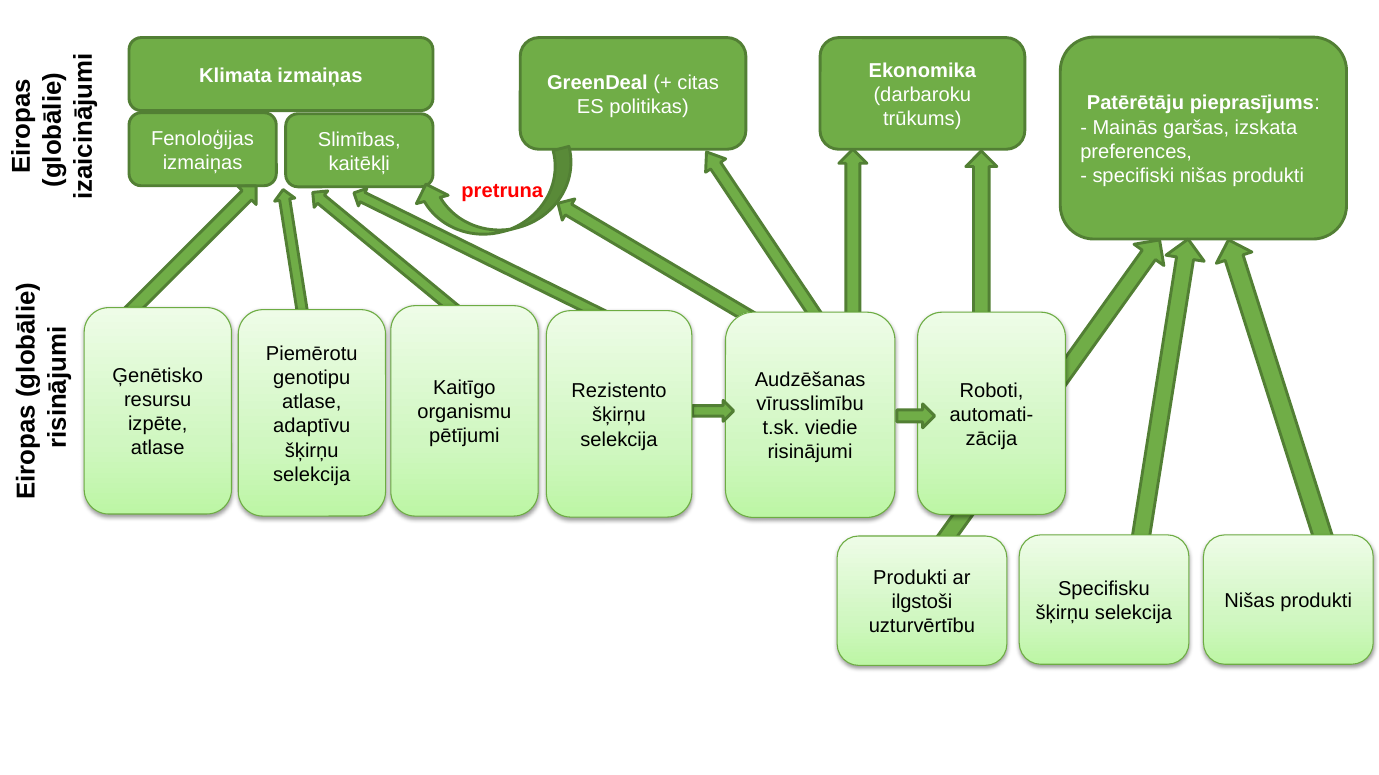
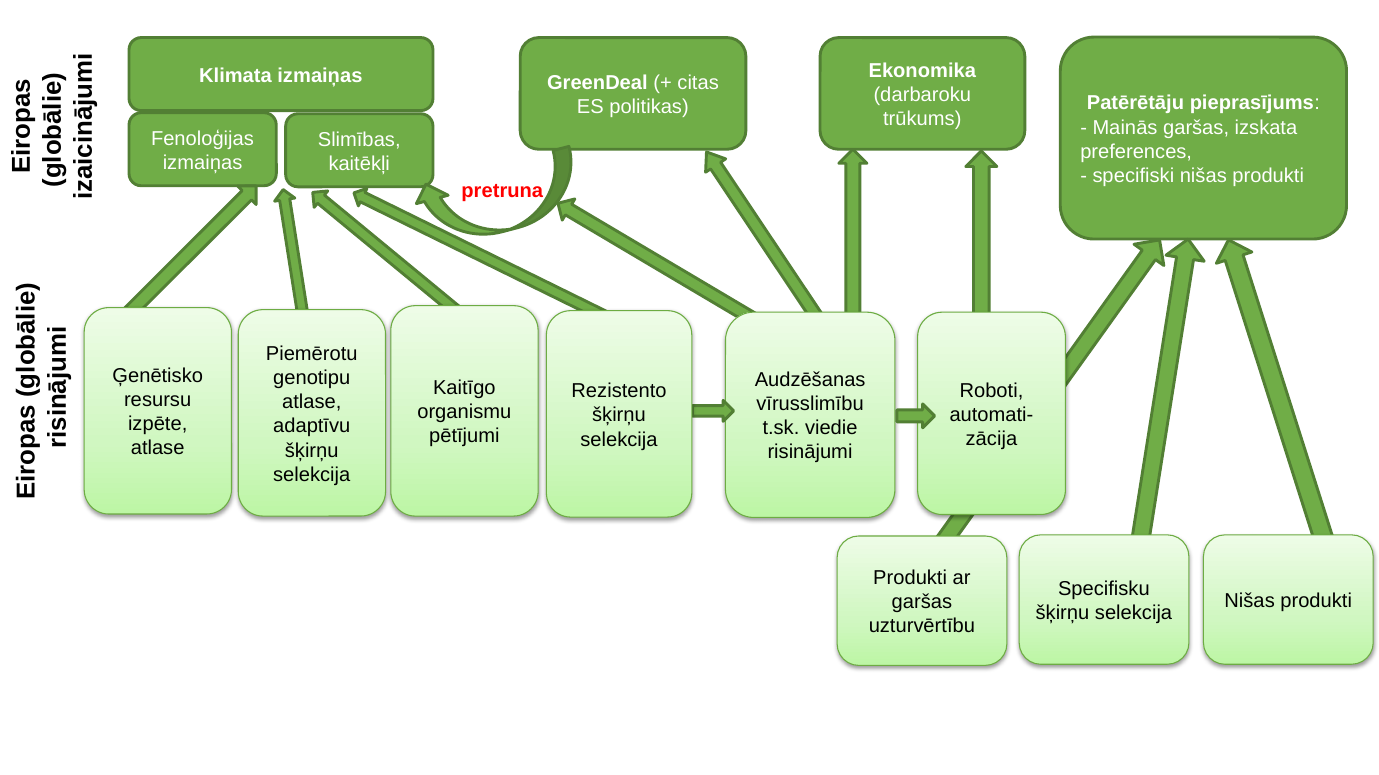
ilgstoši: ilgstoši -> garšas (922, 603)
